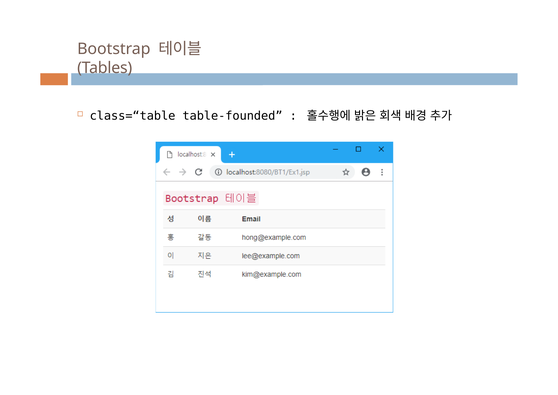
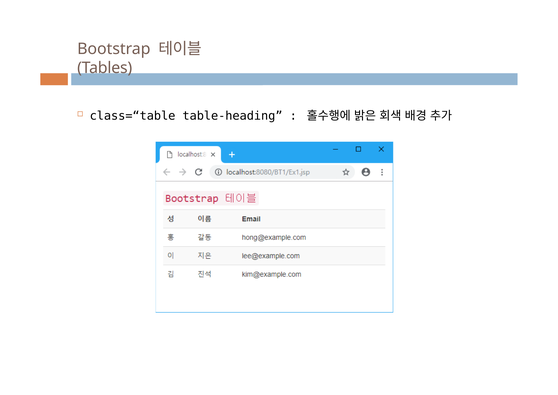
table‐founded: table‐founded -> table‐heading (232, 116)
